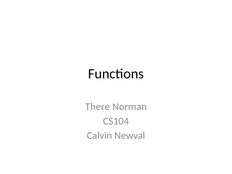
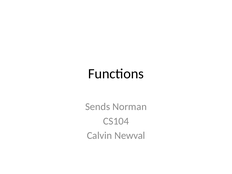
There: There -> Sends (98, 107)
